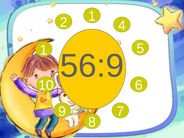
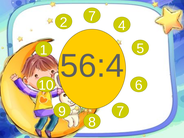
2 1: 1 -> 7 (92, 16)
56:9: 56:9 -> 56:4 (92, 66)
